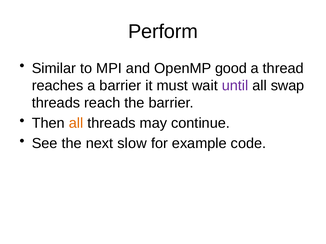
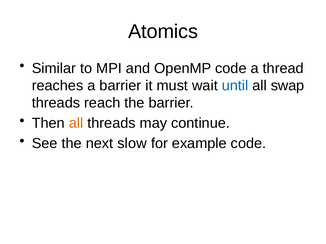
Perform: Perform -> Atomics (163, 32)
OpenMP good: good -> code (231, 68)
until colour: purple -> blue (235, 86)
